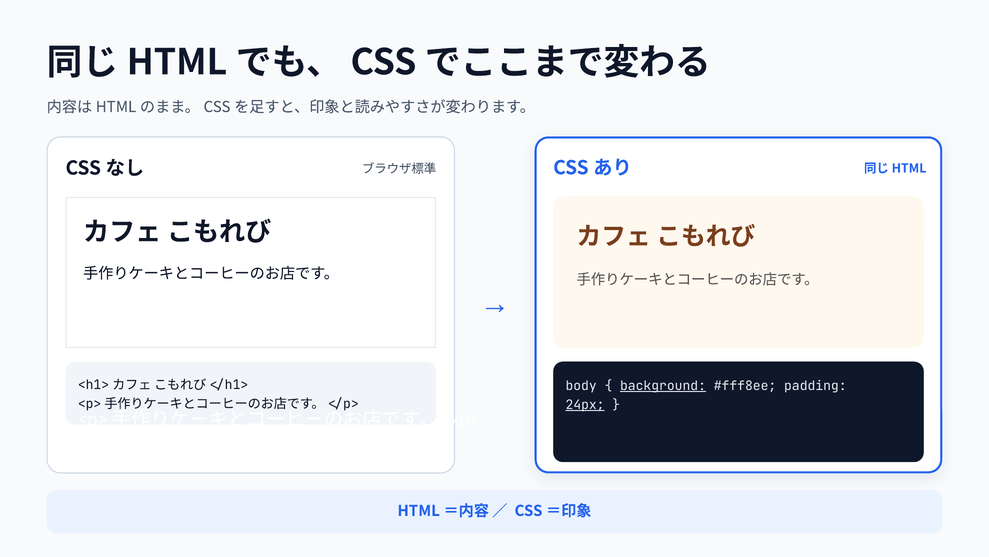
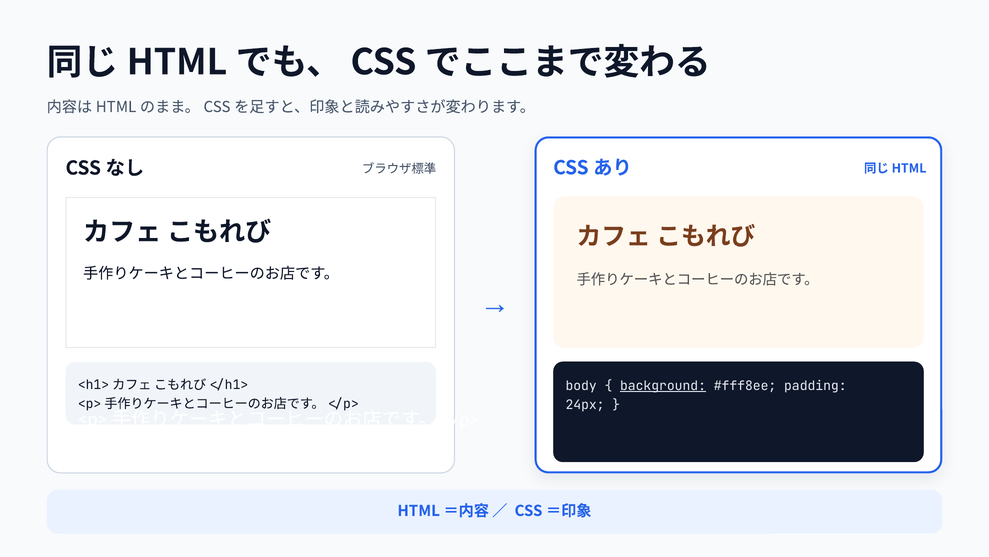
24px underline: present -> none (585, 404)
